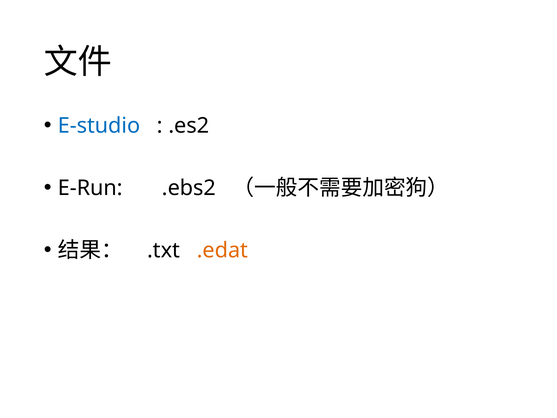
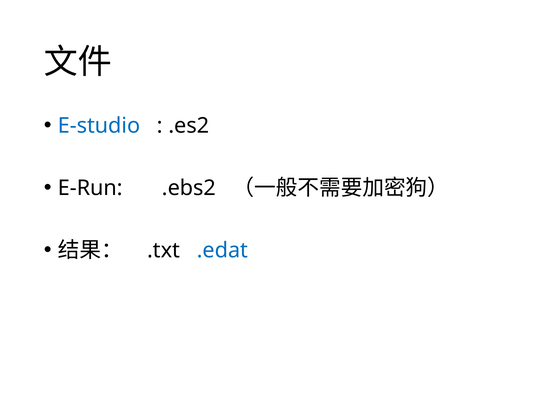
.edat colour: orange -> blue (222, 250)
